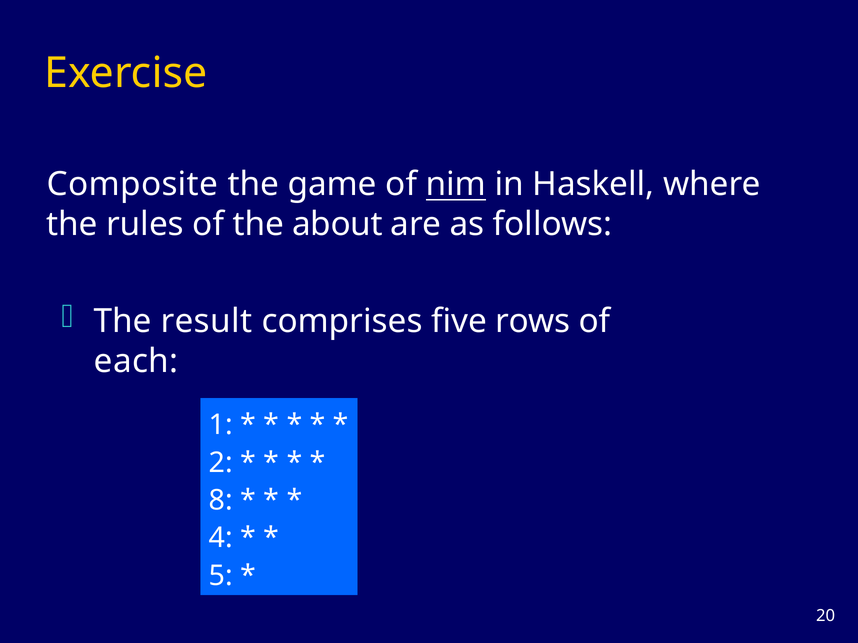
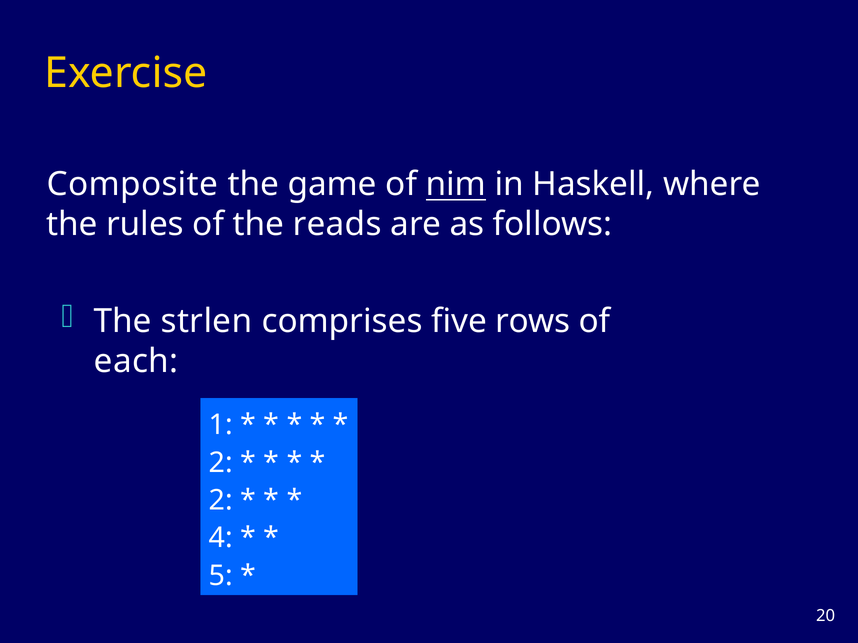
about: about -> reads (337, 225)
result: result -> strlen (206, 322)
8: 8 -> 2 (221, 501)
